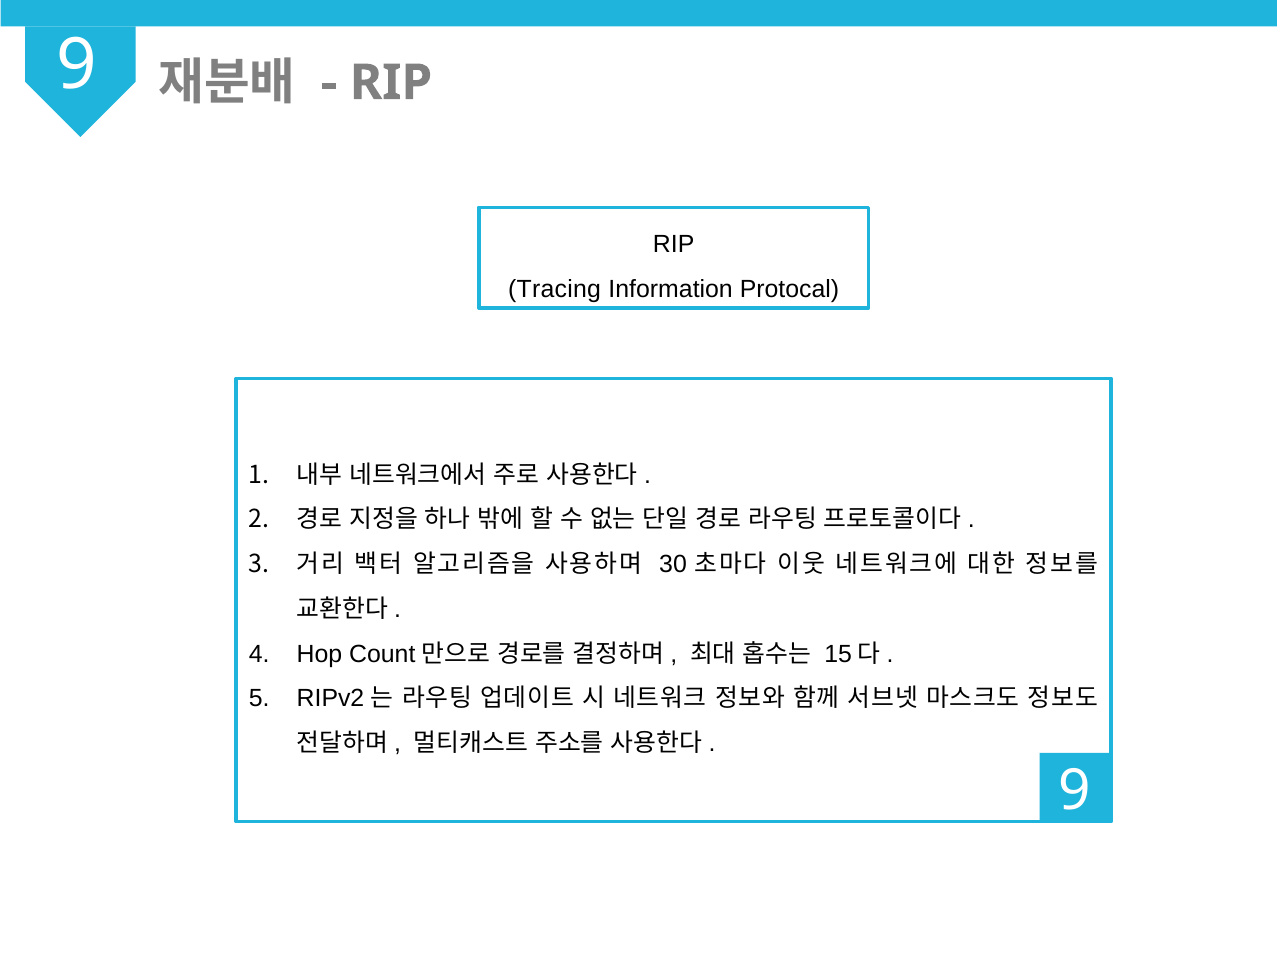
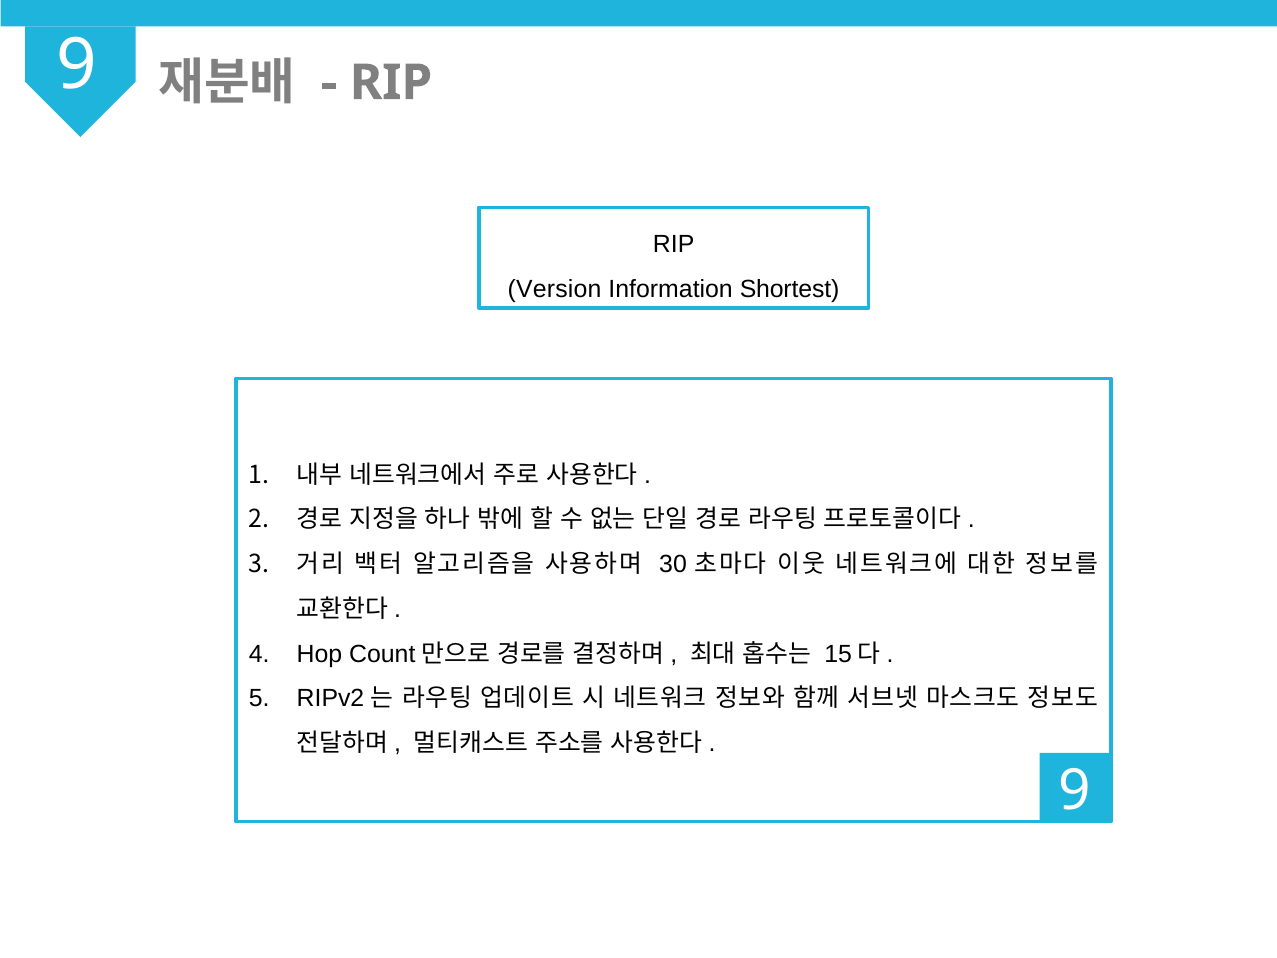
Tracing: Tracing -> Version (555, 289)
Protocal: Protocal -> Shortest (790, 289)
